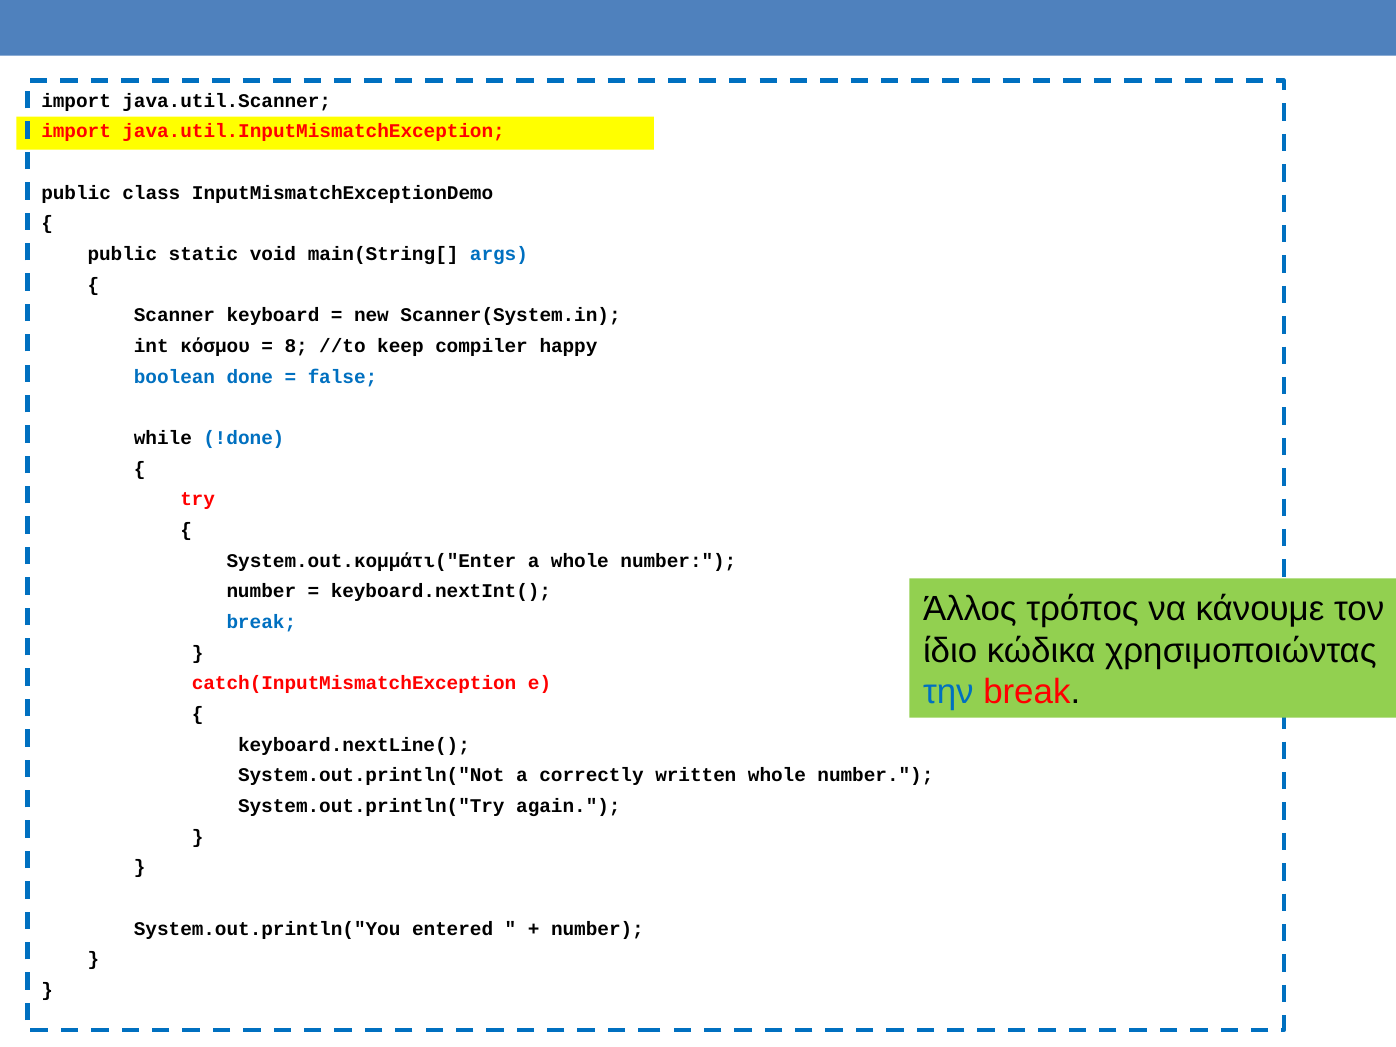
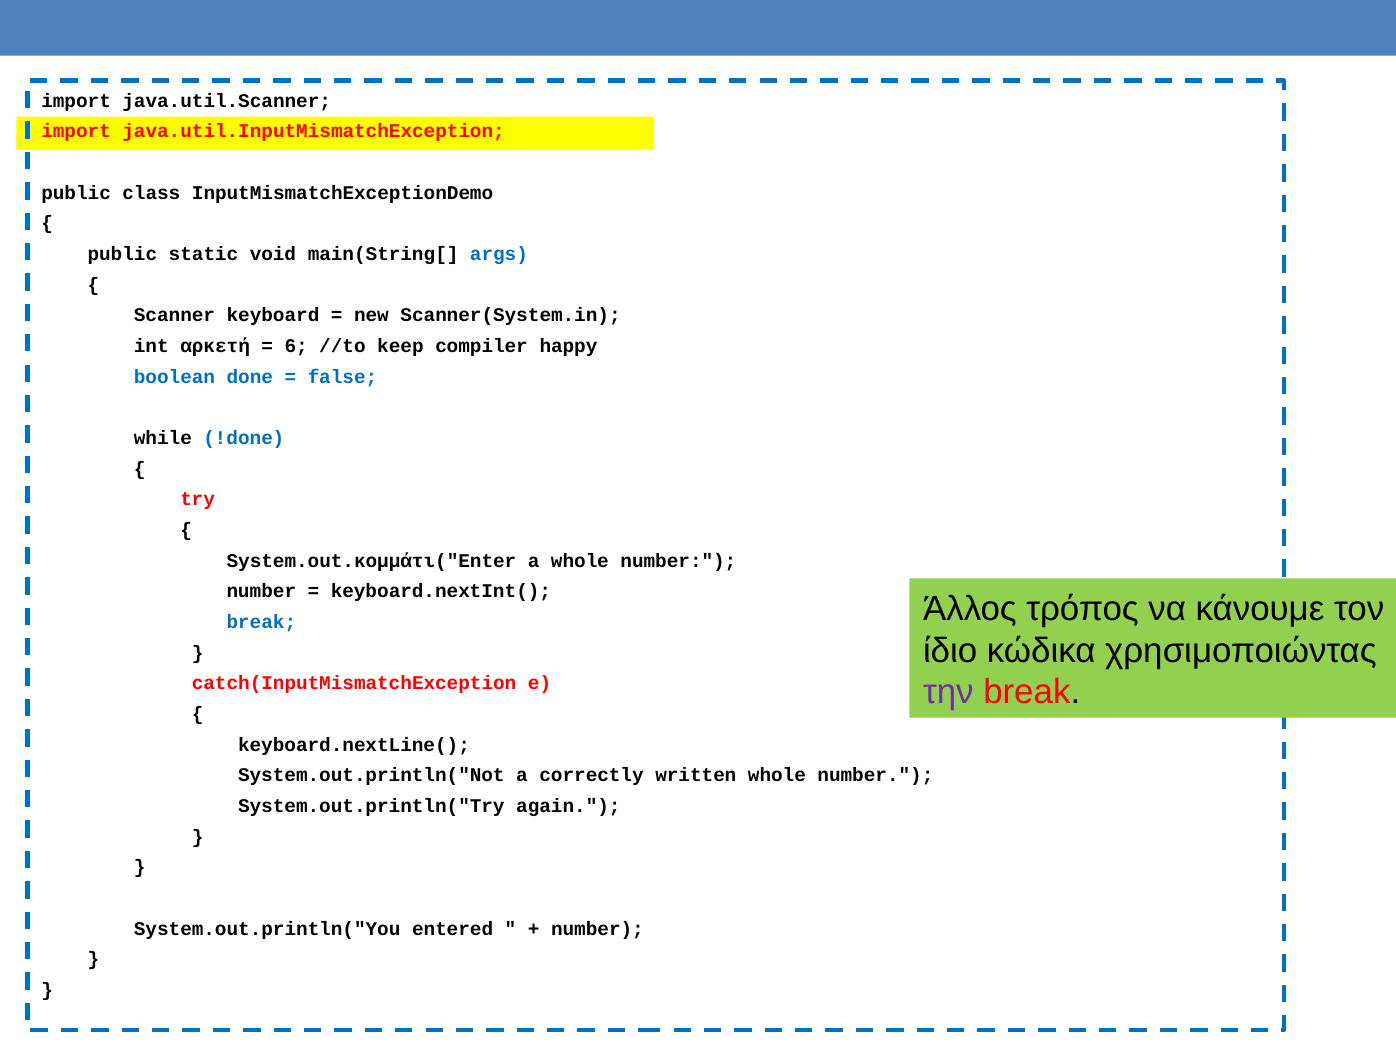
κόσμου: κόσμου -> αρκετή (215, 346)
8: 8 -> 6 (296, 346)
την colour: blue -> purple (948, 692)
